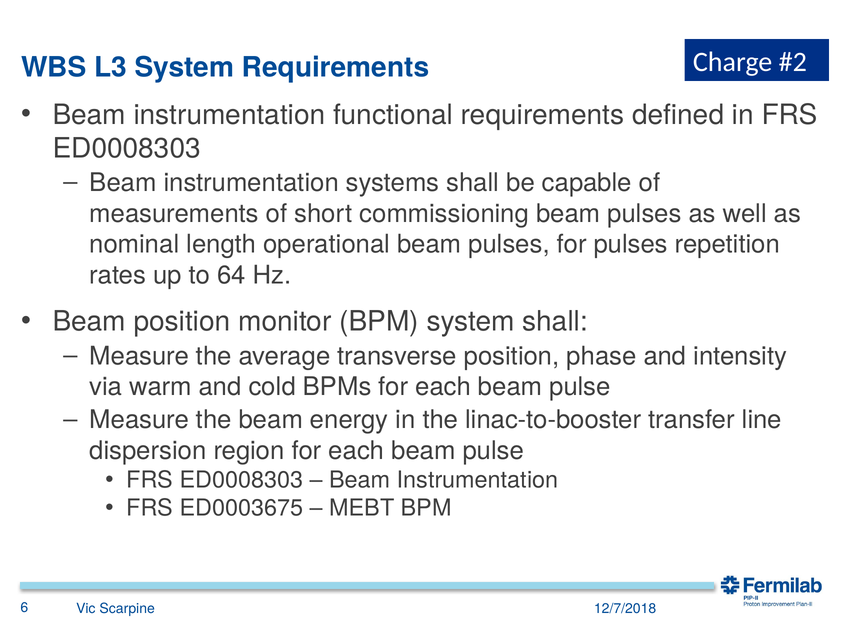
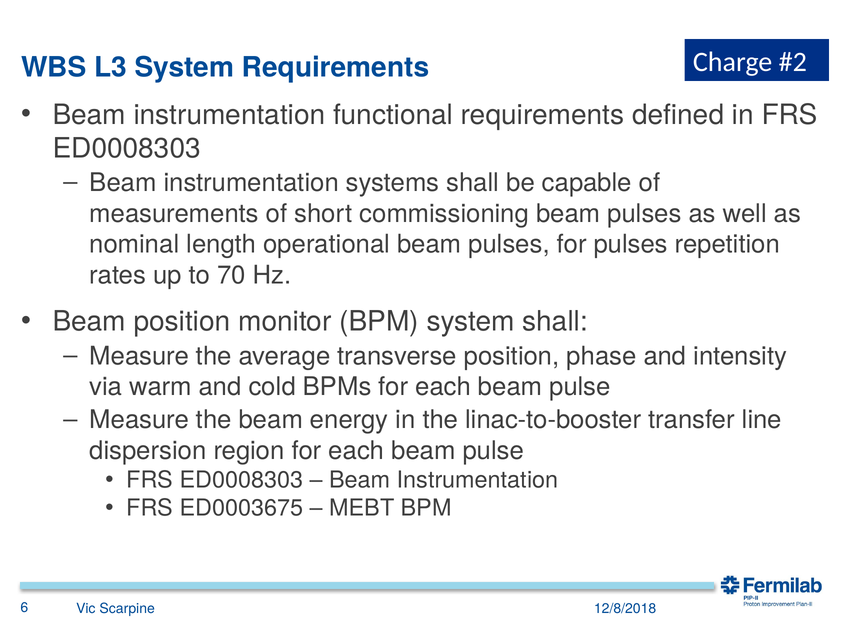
64: 64 -> 70 (231, 275)
12/7/2018: 12/7/2018 -> 12/8/2018 (625, 609)
